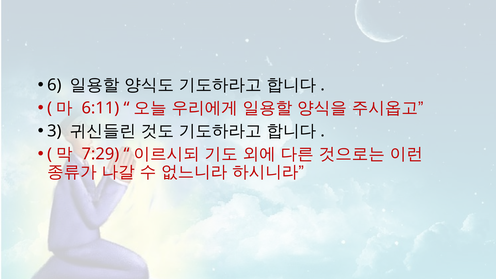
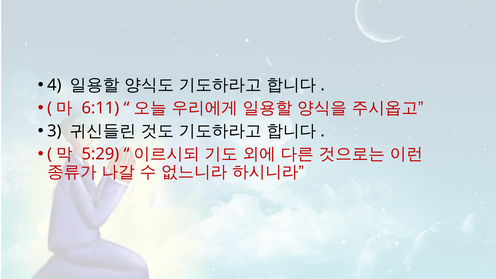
6: 6 -> 4 (54, 85)
7:29: 7:29 -> 5:29 (100, 154)
